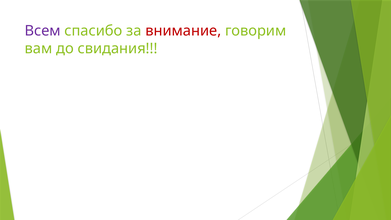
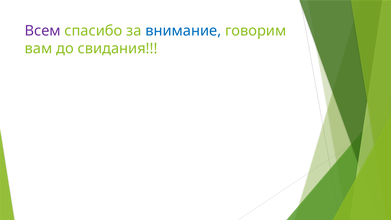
внимание colour: red -> blue (183, 31)
